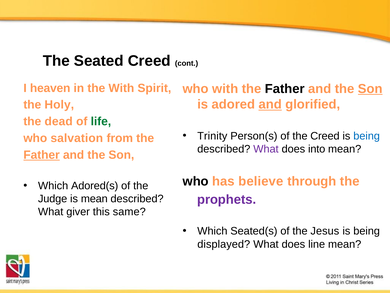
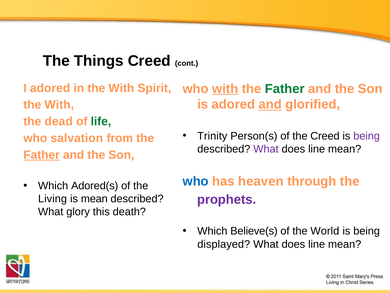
Seated: Seated -> Things (99, 61)
I heaven: heaven -> adored (50, 88)
with underline: none -> present (225, 89)
Father colour: black -> green (285, 89)
Son underline: present -> none (370, 89)
Holy: Holy -> With (59, 105)
being colour: blue -> purple (367, 136)
into: into -> line (317, 149)
who colour: black -> blue (196, 181)
believe: believe -> heaven (261, 181)
Judge: Judge -> Living (53, 199)
giver: giver -> glory (78, 212)
same: same -> death (129, 212)
Seated(s: Seated(s -> Believe(s (254, 231)
Jesus: Jesus -> World (325, 231)
